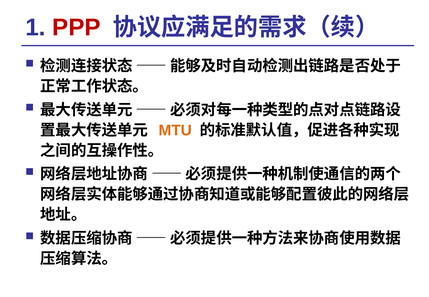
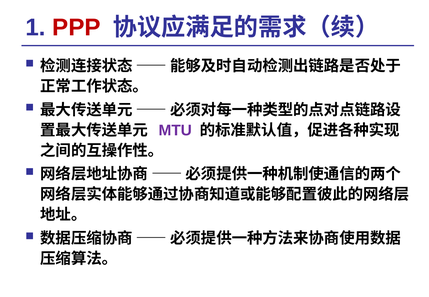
MTU colour: orange -> purple (175, 130)
